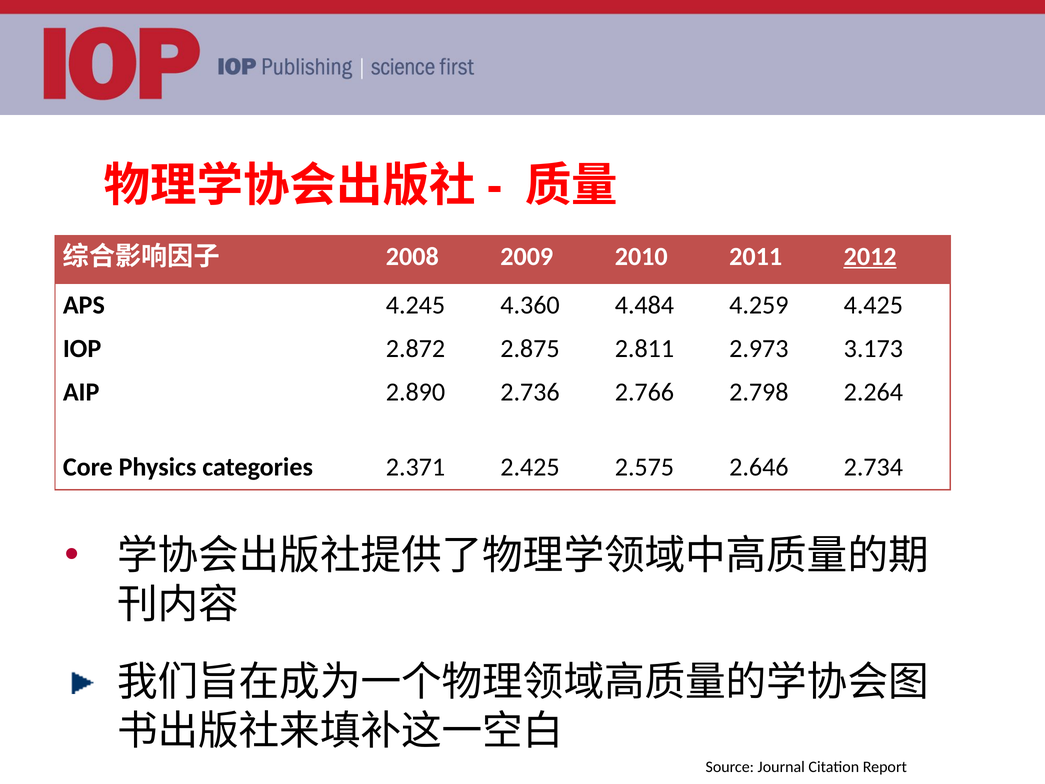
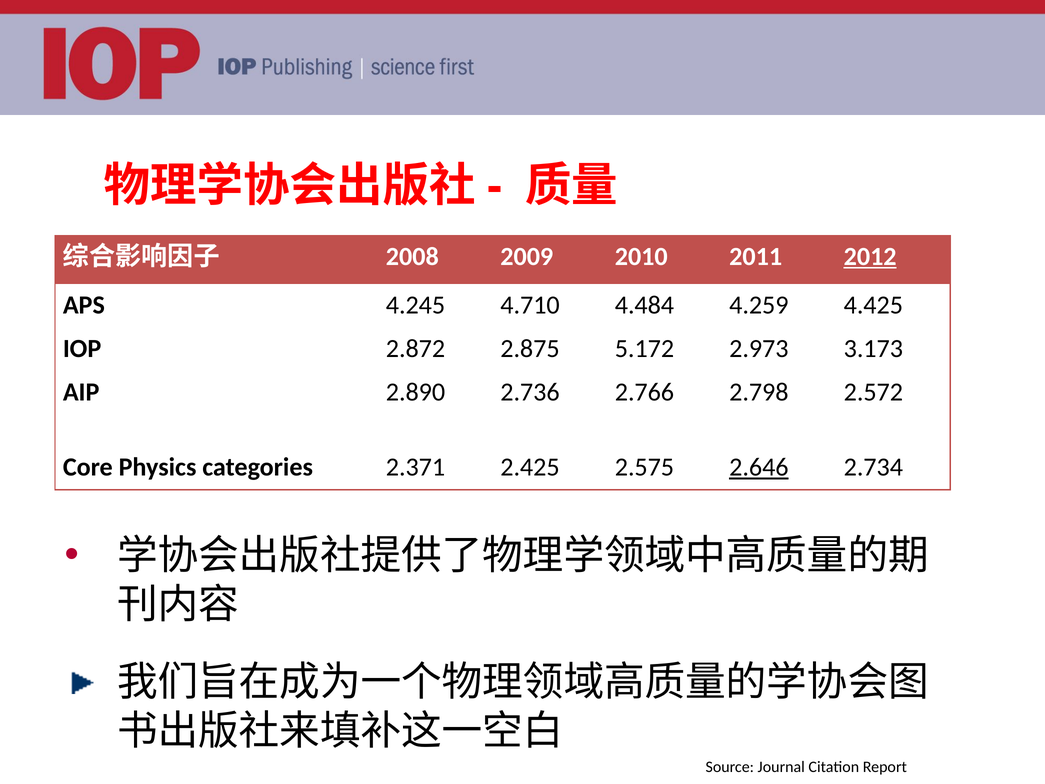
4.360: 4.360 -> 4.710 (530, 305)
2.811: 2.811 -> 5.172 (644, 348)
2.264: 2.264 -> 2.572 (873, 392)
2.646 underline: none -> present (759, 467)
